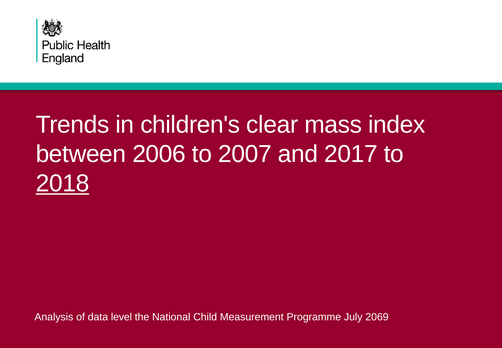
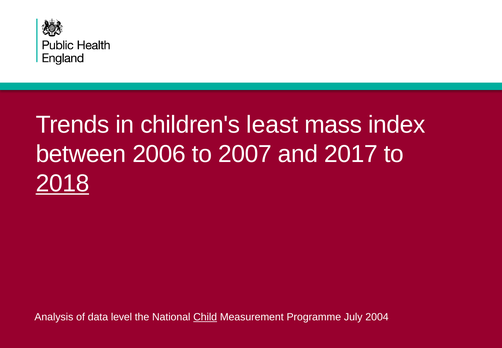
clear: clear -> least (272, 124)
Child underline: none -> present (205, 317)
2069: 2069 -> 2004 (377, 317)
